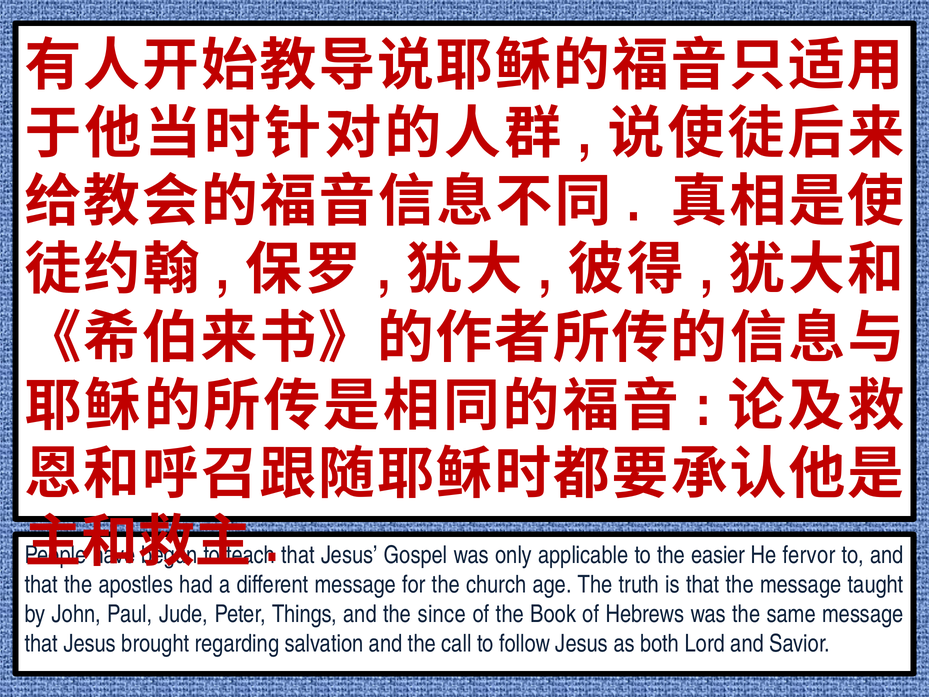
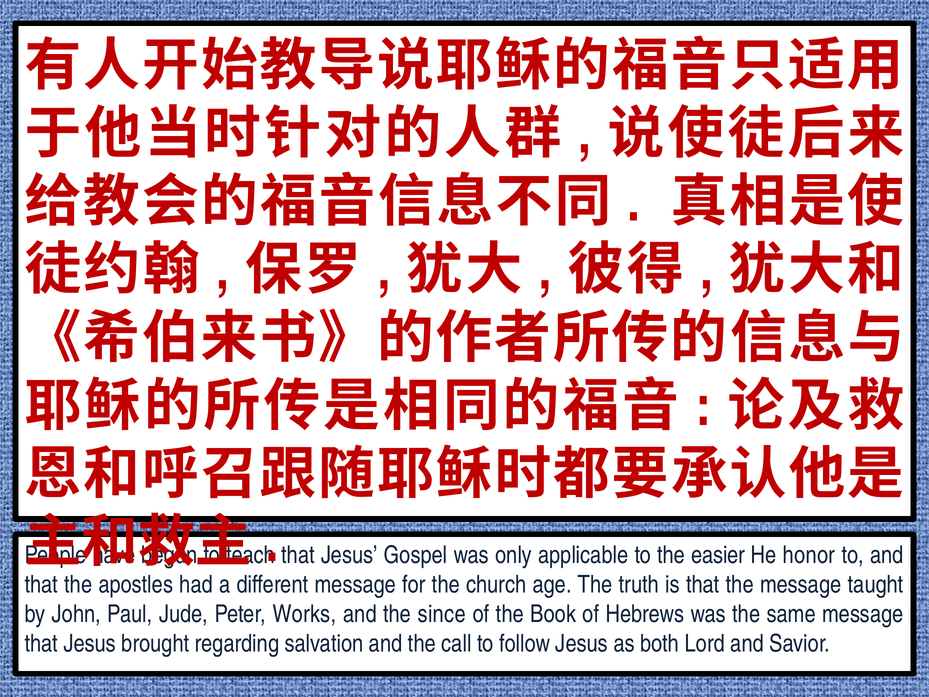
fervor: fervor -> honor (809, 555)
Things: Things -> Works (304, 614)
